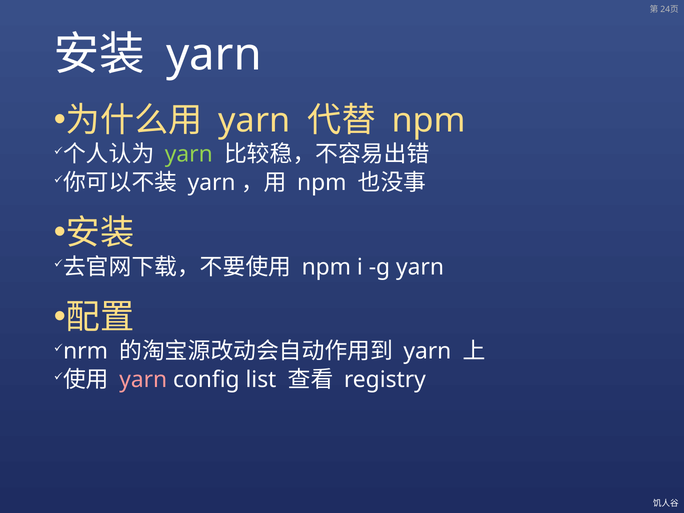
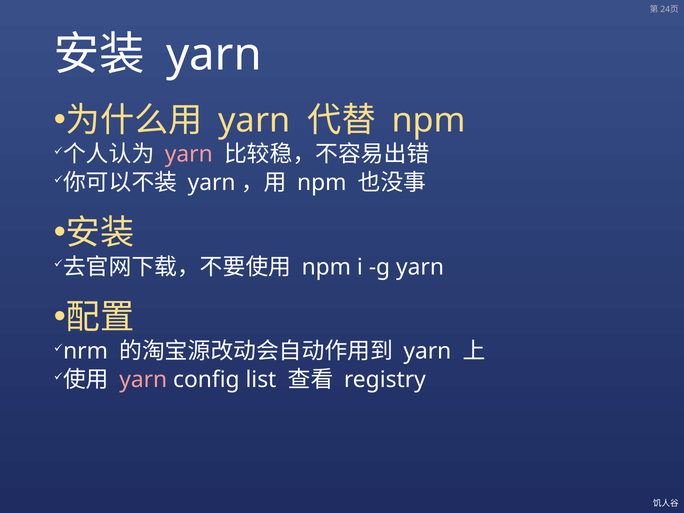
yarn colour: light green -> pink (189, 154)
